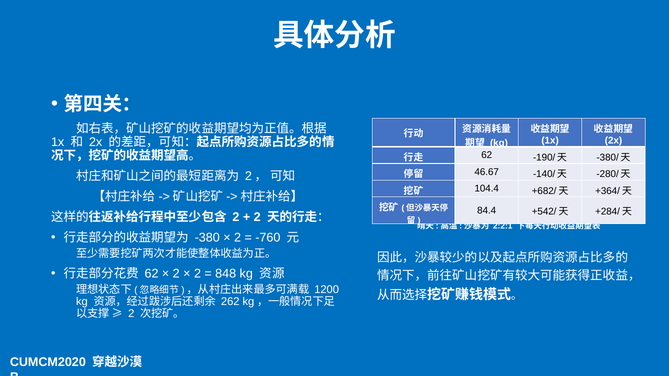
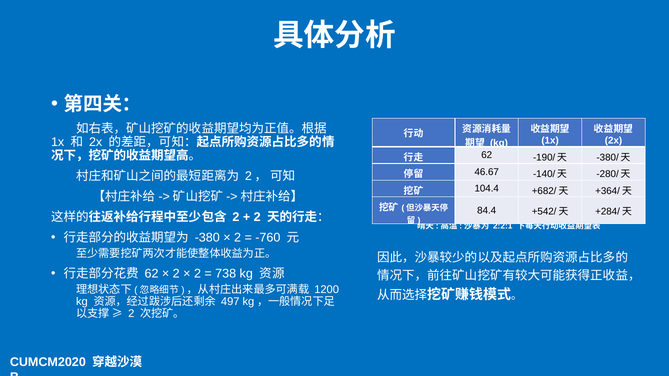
848: 848 -> 738 (226, 274)
262: 262 -> 497 (230, 302)
